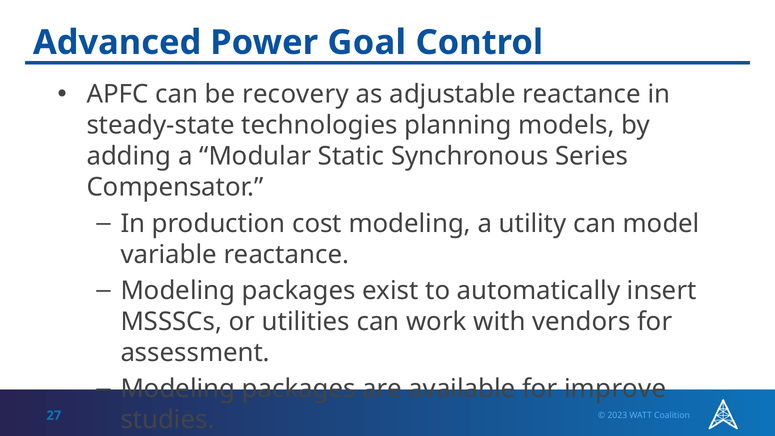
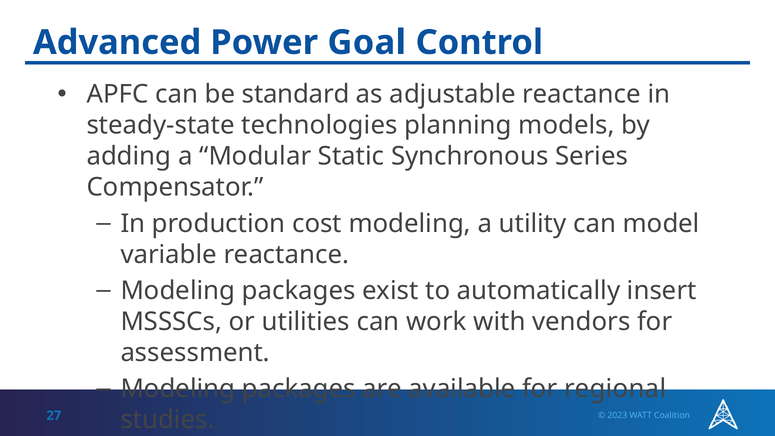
recovery: recovery -> standard (296, 94)
improve: improve -> regional (615, 389)
